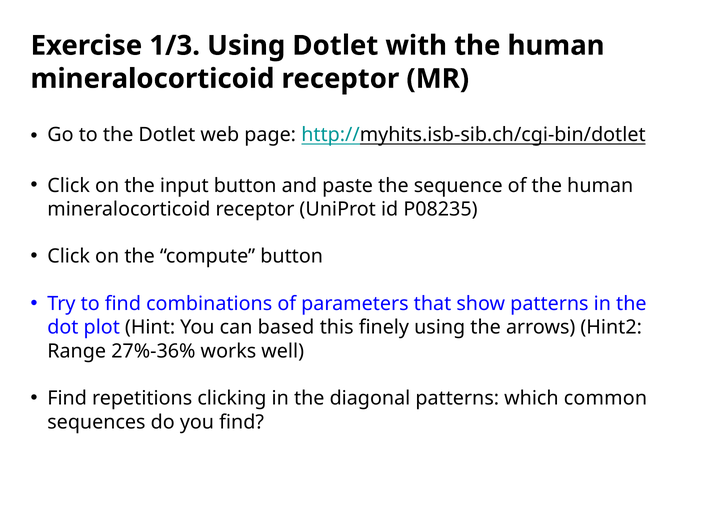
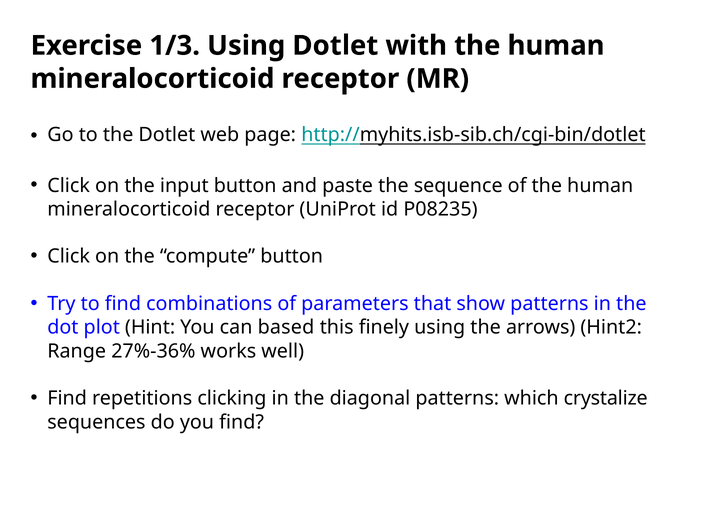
common: common -> crystalize (606, 398)
